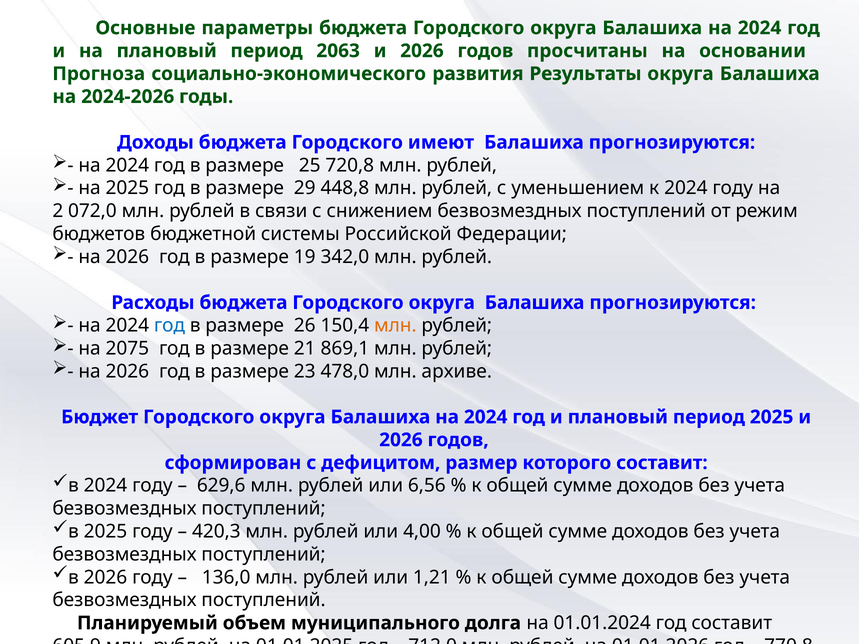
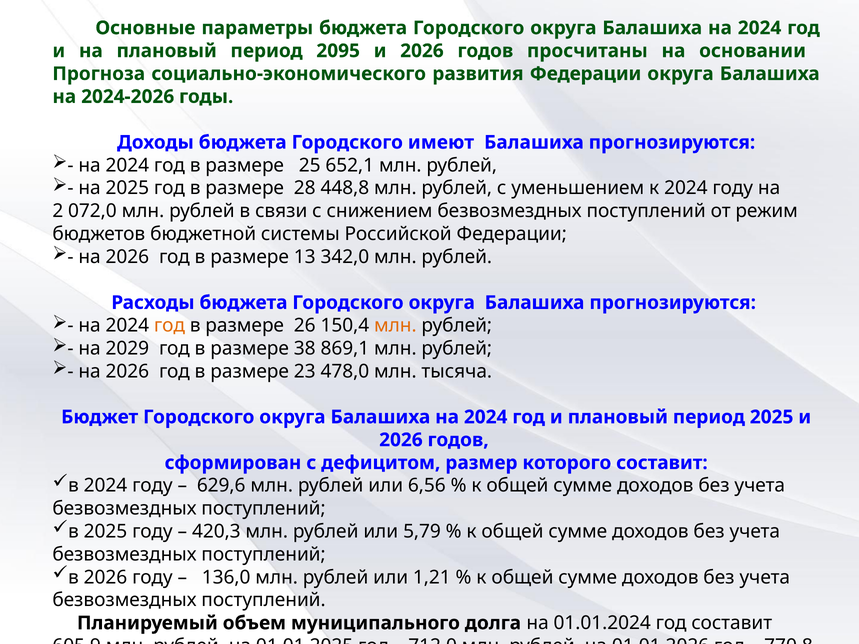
2063: 2063 -> 2095 (338, 51)
развития Результаты: Результаты -> Федерации (586, 74)
720,8: 720,8 -> 652,1 (350, 165)
29: 29 -> 28 (305, 188)
19: 19 -> 13 (305, 257)
год colour: blue -> orange (170, 326)
2075: 2075 -> 2029 (127, 349)
21: 21 -> 38 (305, 349)
архиве: архиве -> тысяча (457, 371)
4,00: 4,00 -> 5,79 (422, 532)
